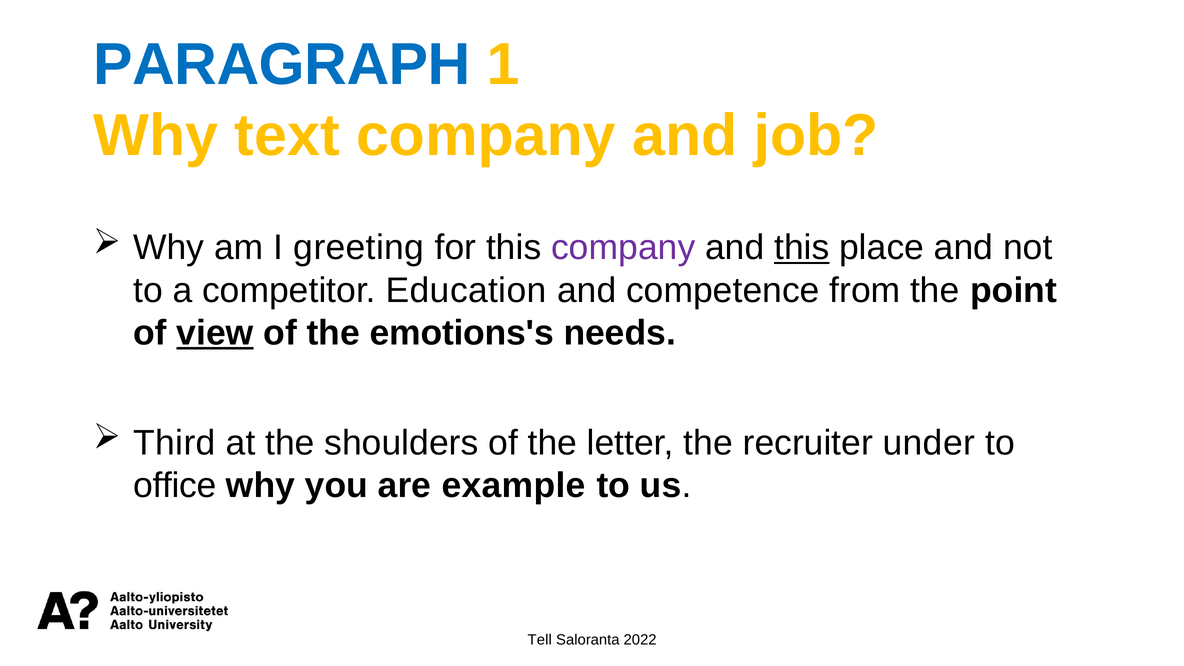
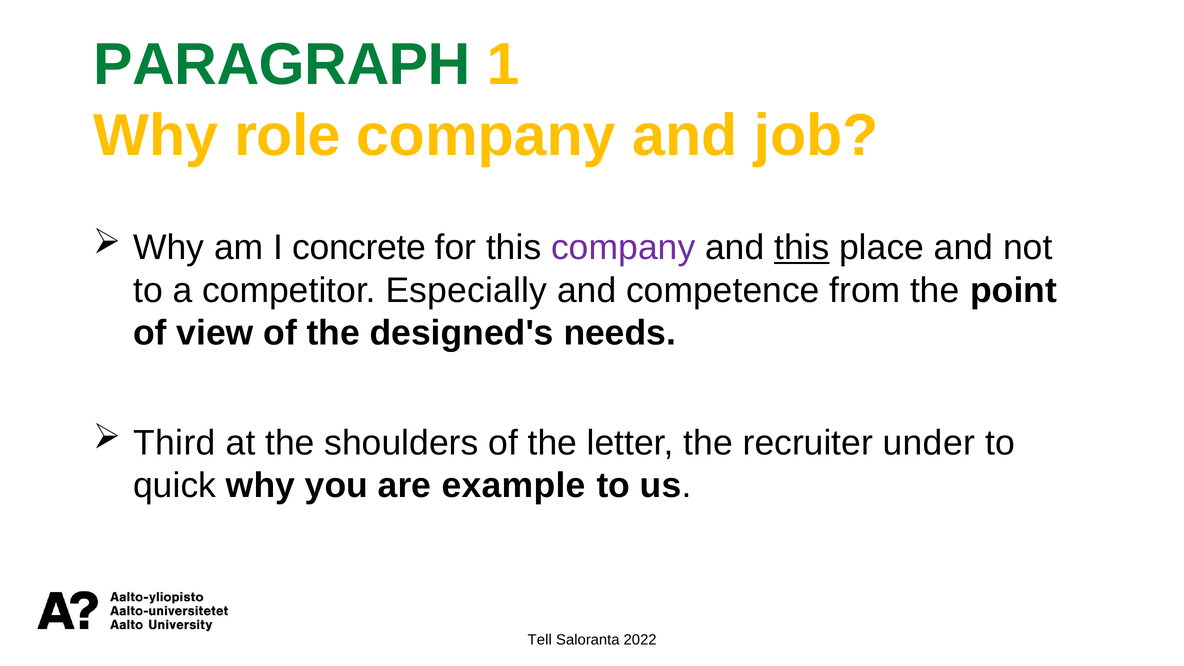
PARAGRAPH colour: blue -> green (282, 65)
text: text -> role (287, 136)
greeting: greeting -> concrete (359, 248)
Education: Education -> Especially (466, 290)
view underline: present -> none (215, 333)
emotions's: emotions's -> designed's (462, 333)
office: office -> quick (175, 485)
